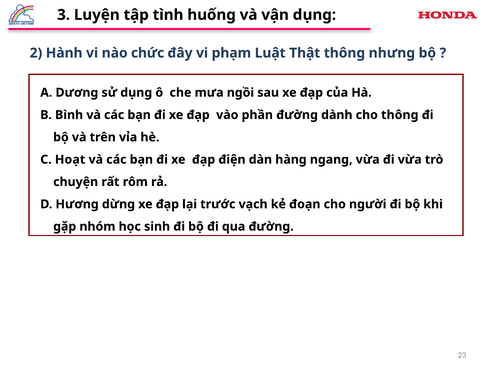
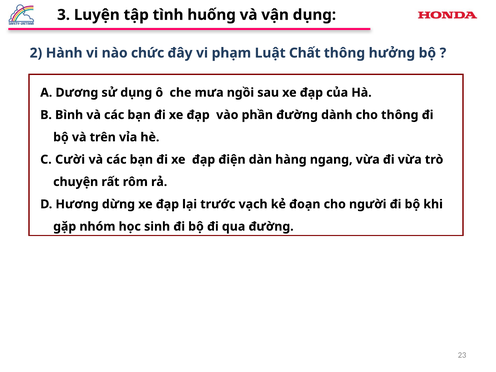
Thật: Thật -> Chất (305, 53)
nhưng: nhưng -> hưởng (392, 53)
Hoạt: Hoạt -> Cười (70, 160)
